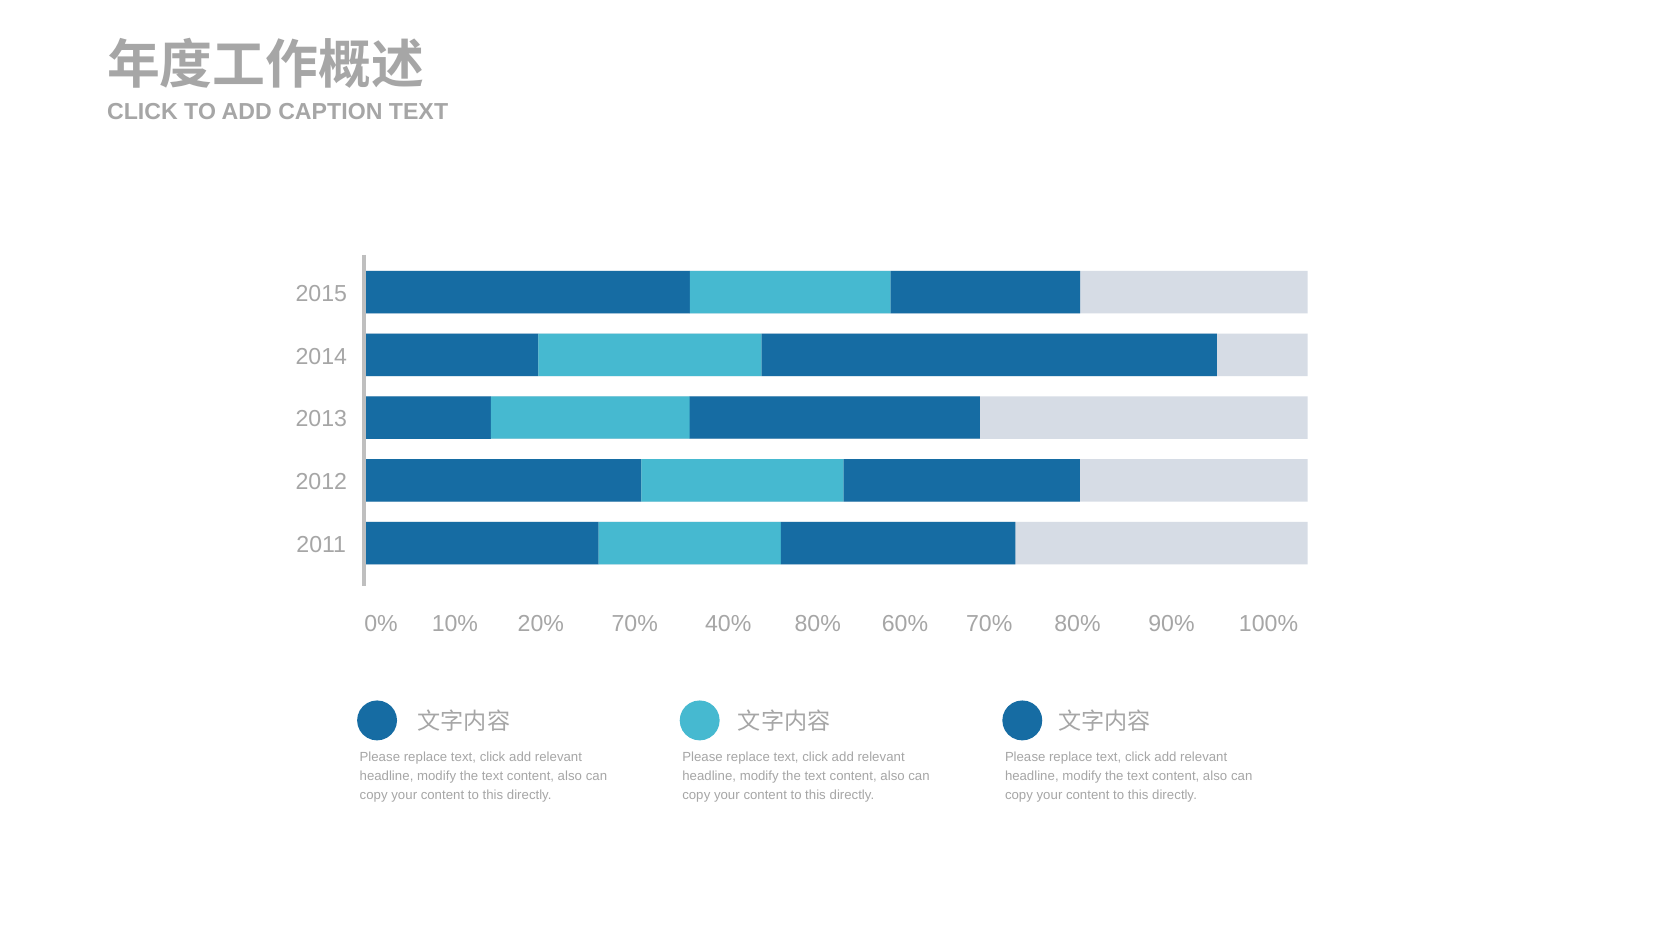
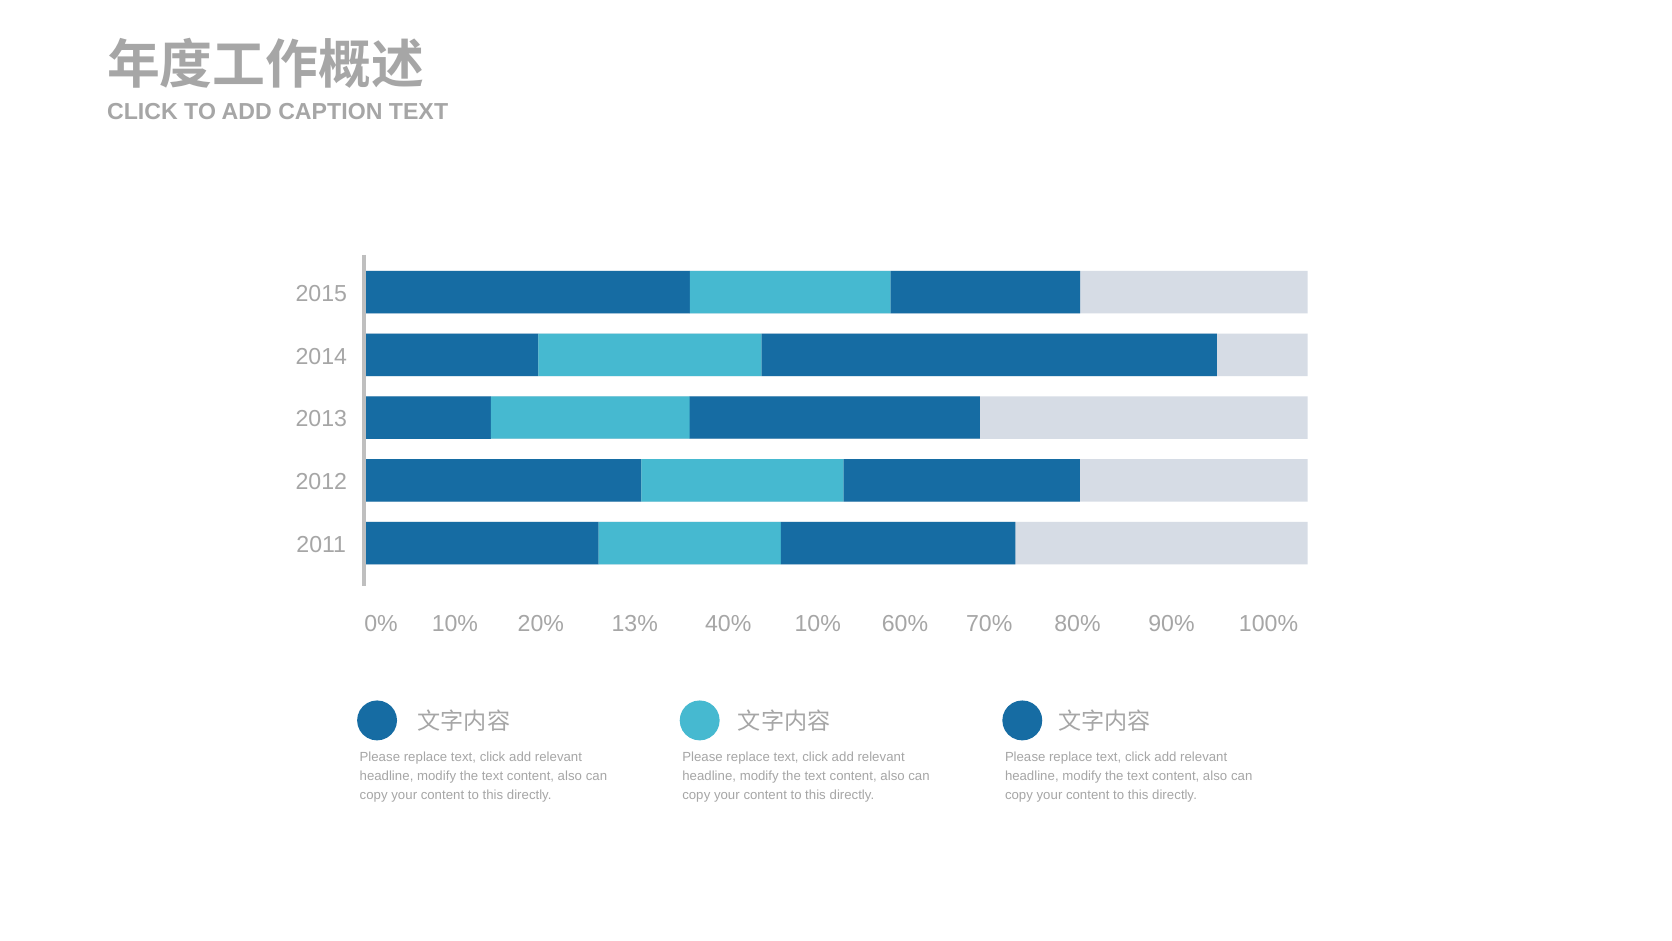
70%: 70% -> 13% (635, 623)
40% 80%: 80% -> 10% (818, 623)
